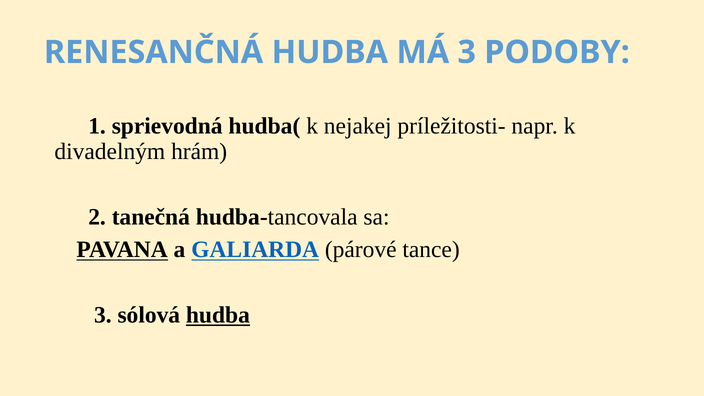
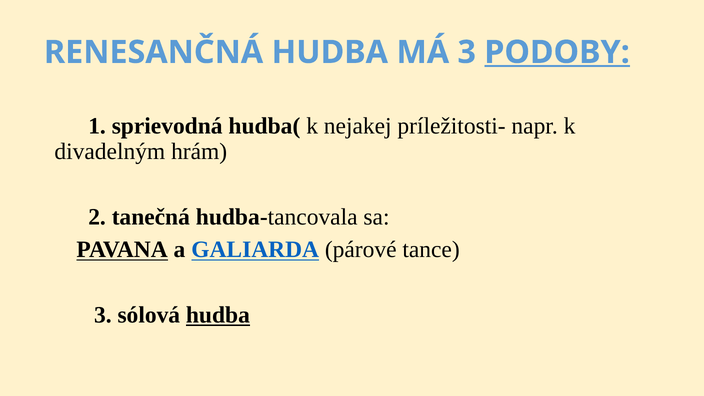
PODOBY underline: none -> present (557, 52)
